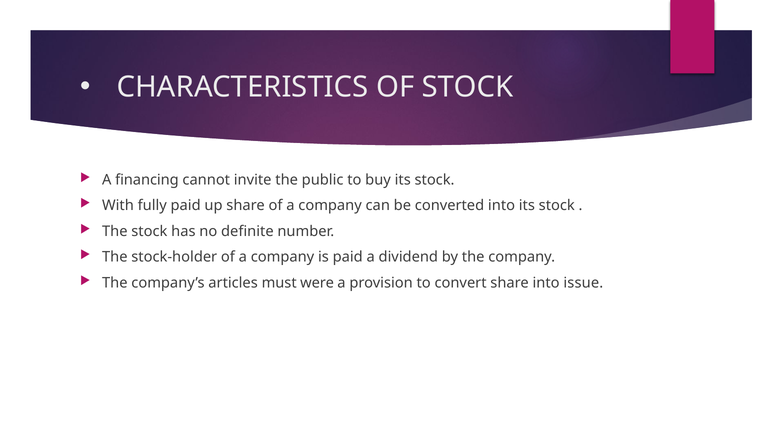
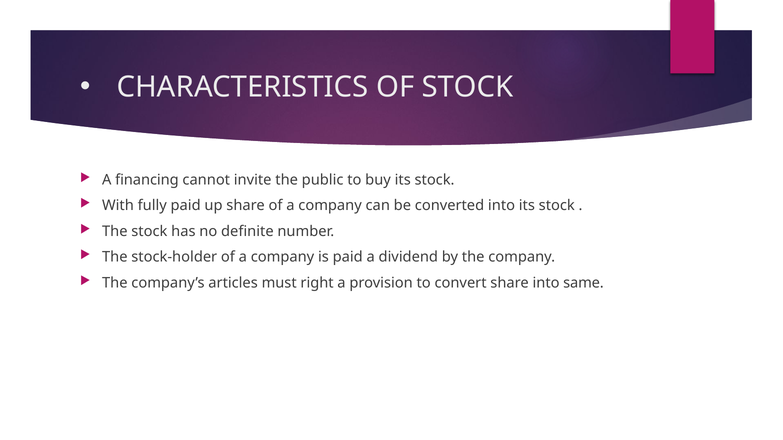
were: were -> right (317, 283)
issue: issue -> same (583, 283)
